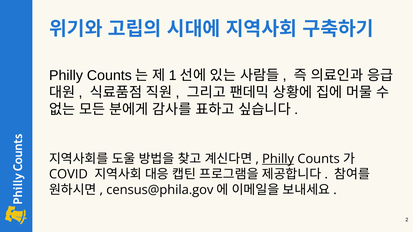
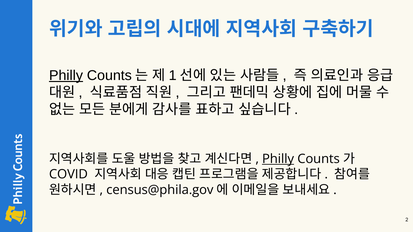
Philly underline: none -> present (66, 76)
